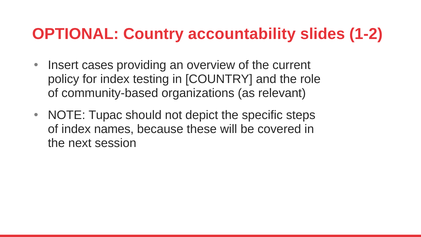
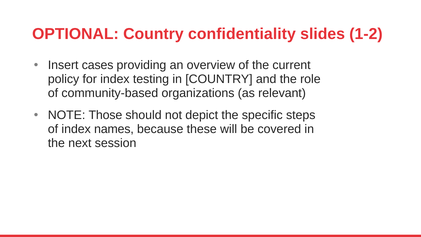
accountability: accountability -> confidentiality (242, 34)
Tupac: Tupac -> Those (105, 115)
